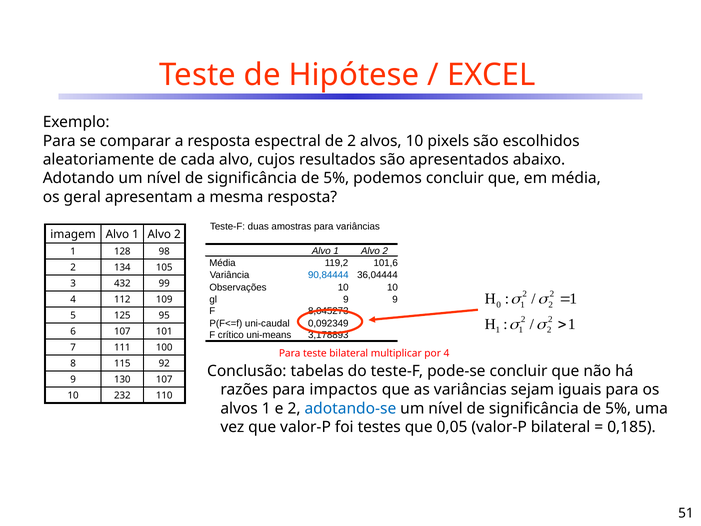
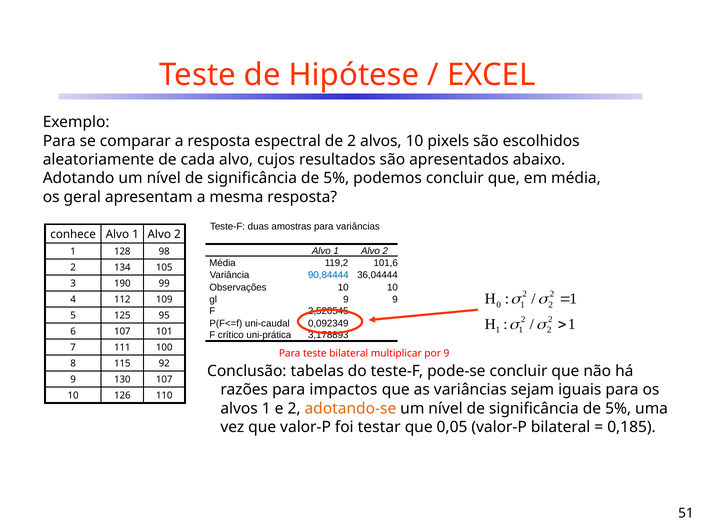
imagem: imagem -> conhece (73, 234)
432: 432 -> 190 (122, 283)
8,045273: 8,045273 -> 2,520545 (328, 311)
uni-means: uni-means -> uni-prática (269, 335)
por 4: 4 -> 9 (446, 353)
232: 232 -> 126 (122, 395)
adotando-se colour: blue -> orange (350, 408)
testes: testes -> testar (379, 427)
